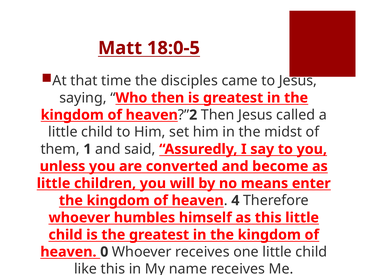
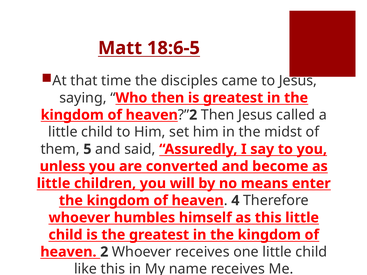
18:0-5: 18:0-5 -> 18:6-5 (173, 48)
1: 1 -> 5 (87, 149)
heaven 0: 0 -> 2 (104, 252)
